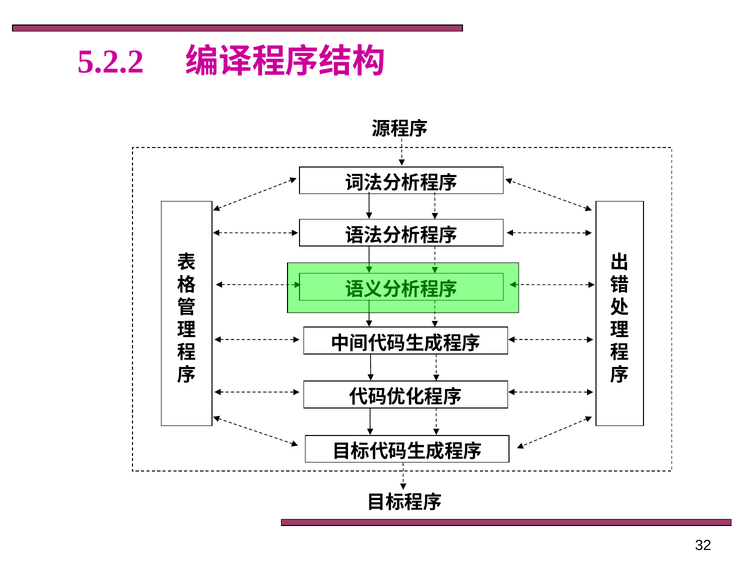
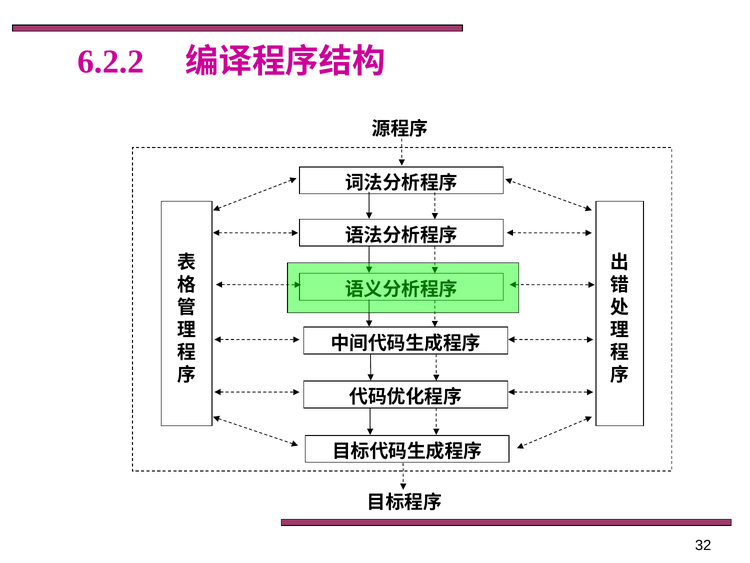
5.2.2: 5.2.2 -> 6.2.2 (111, 61)
